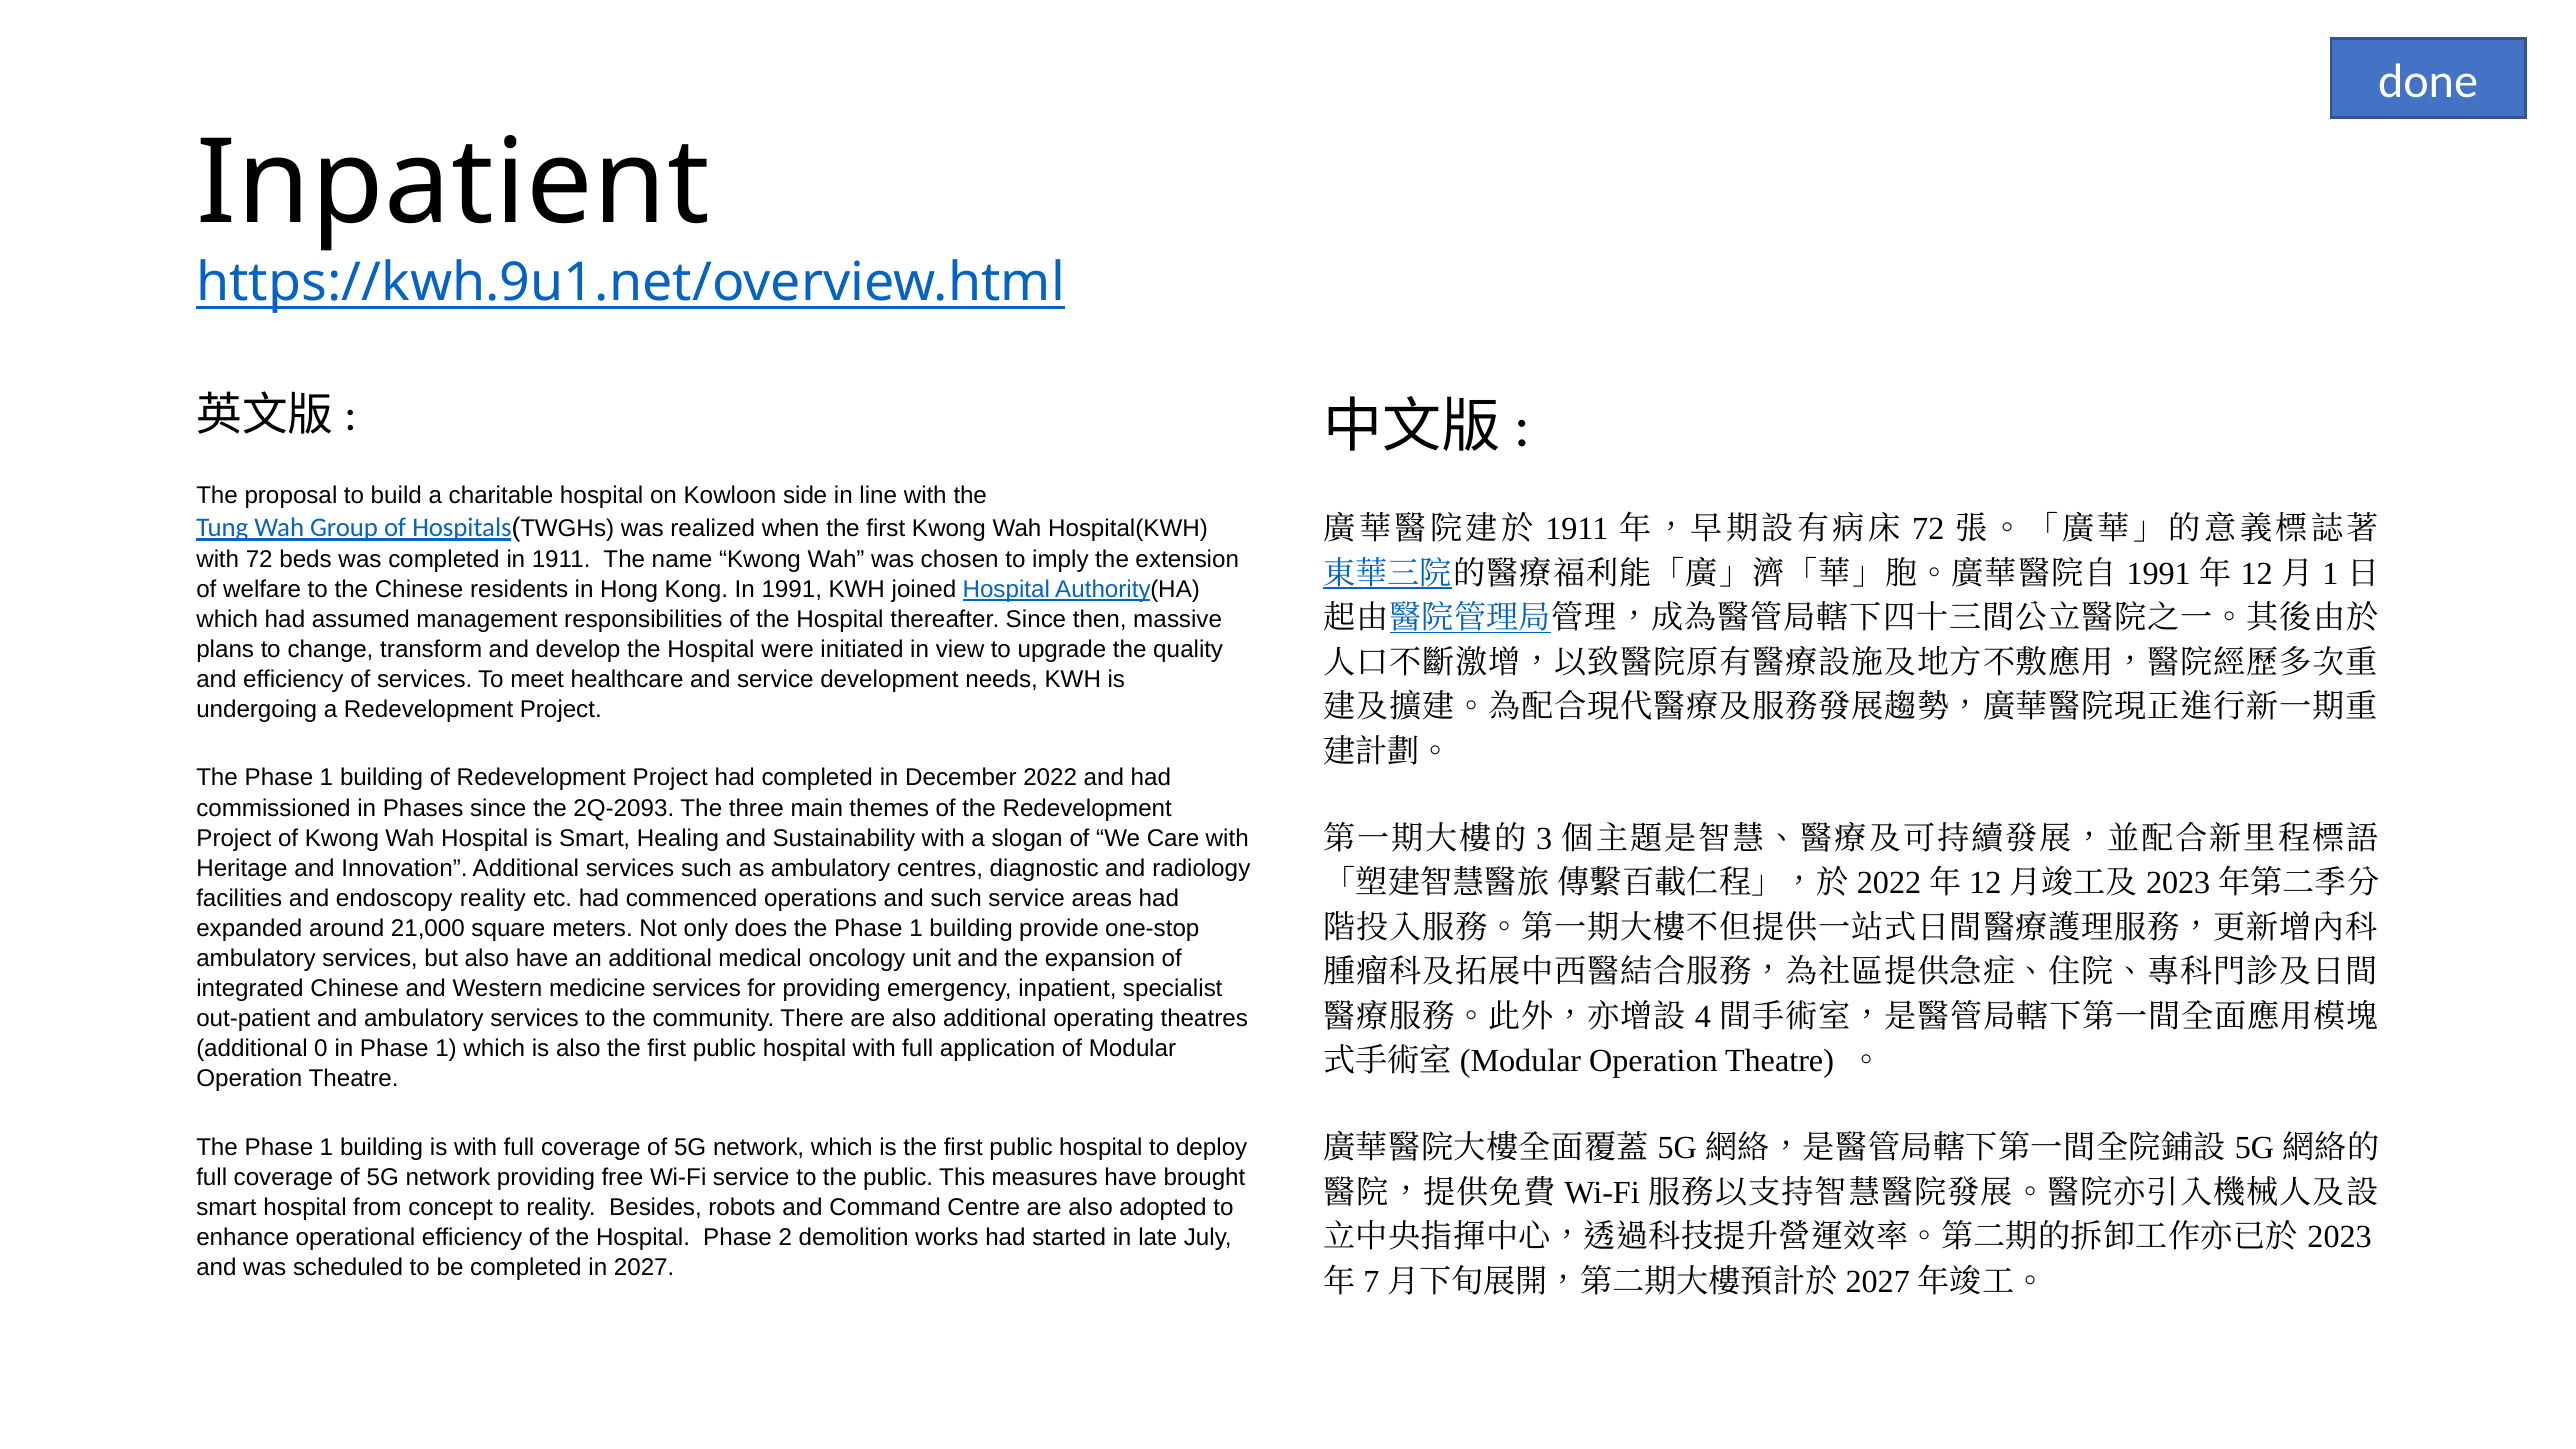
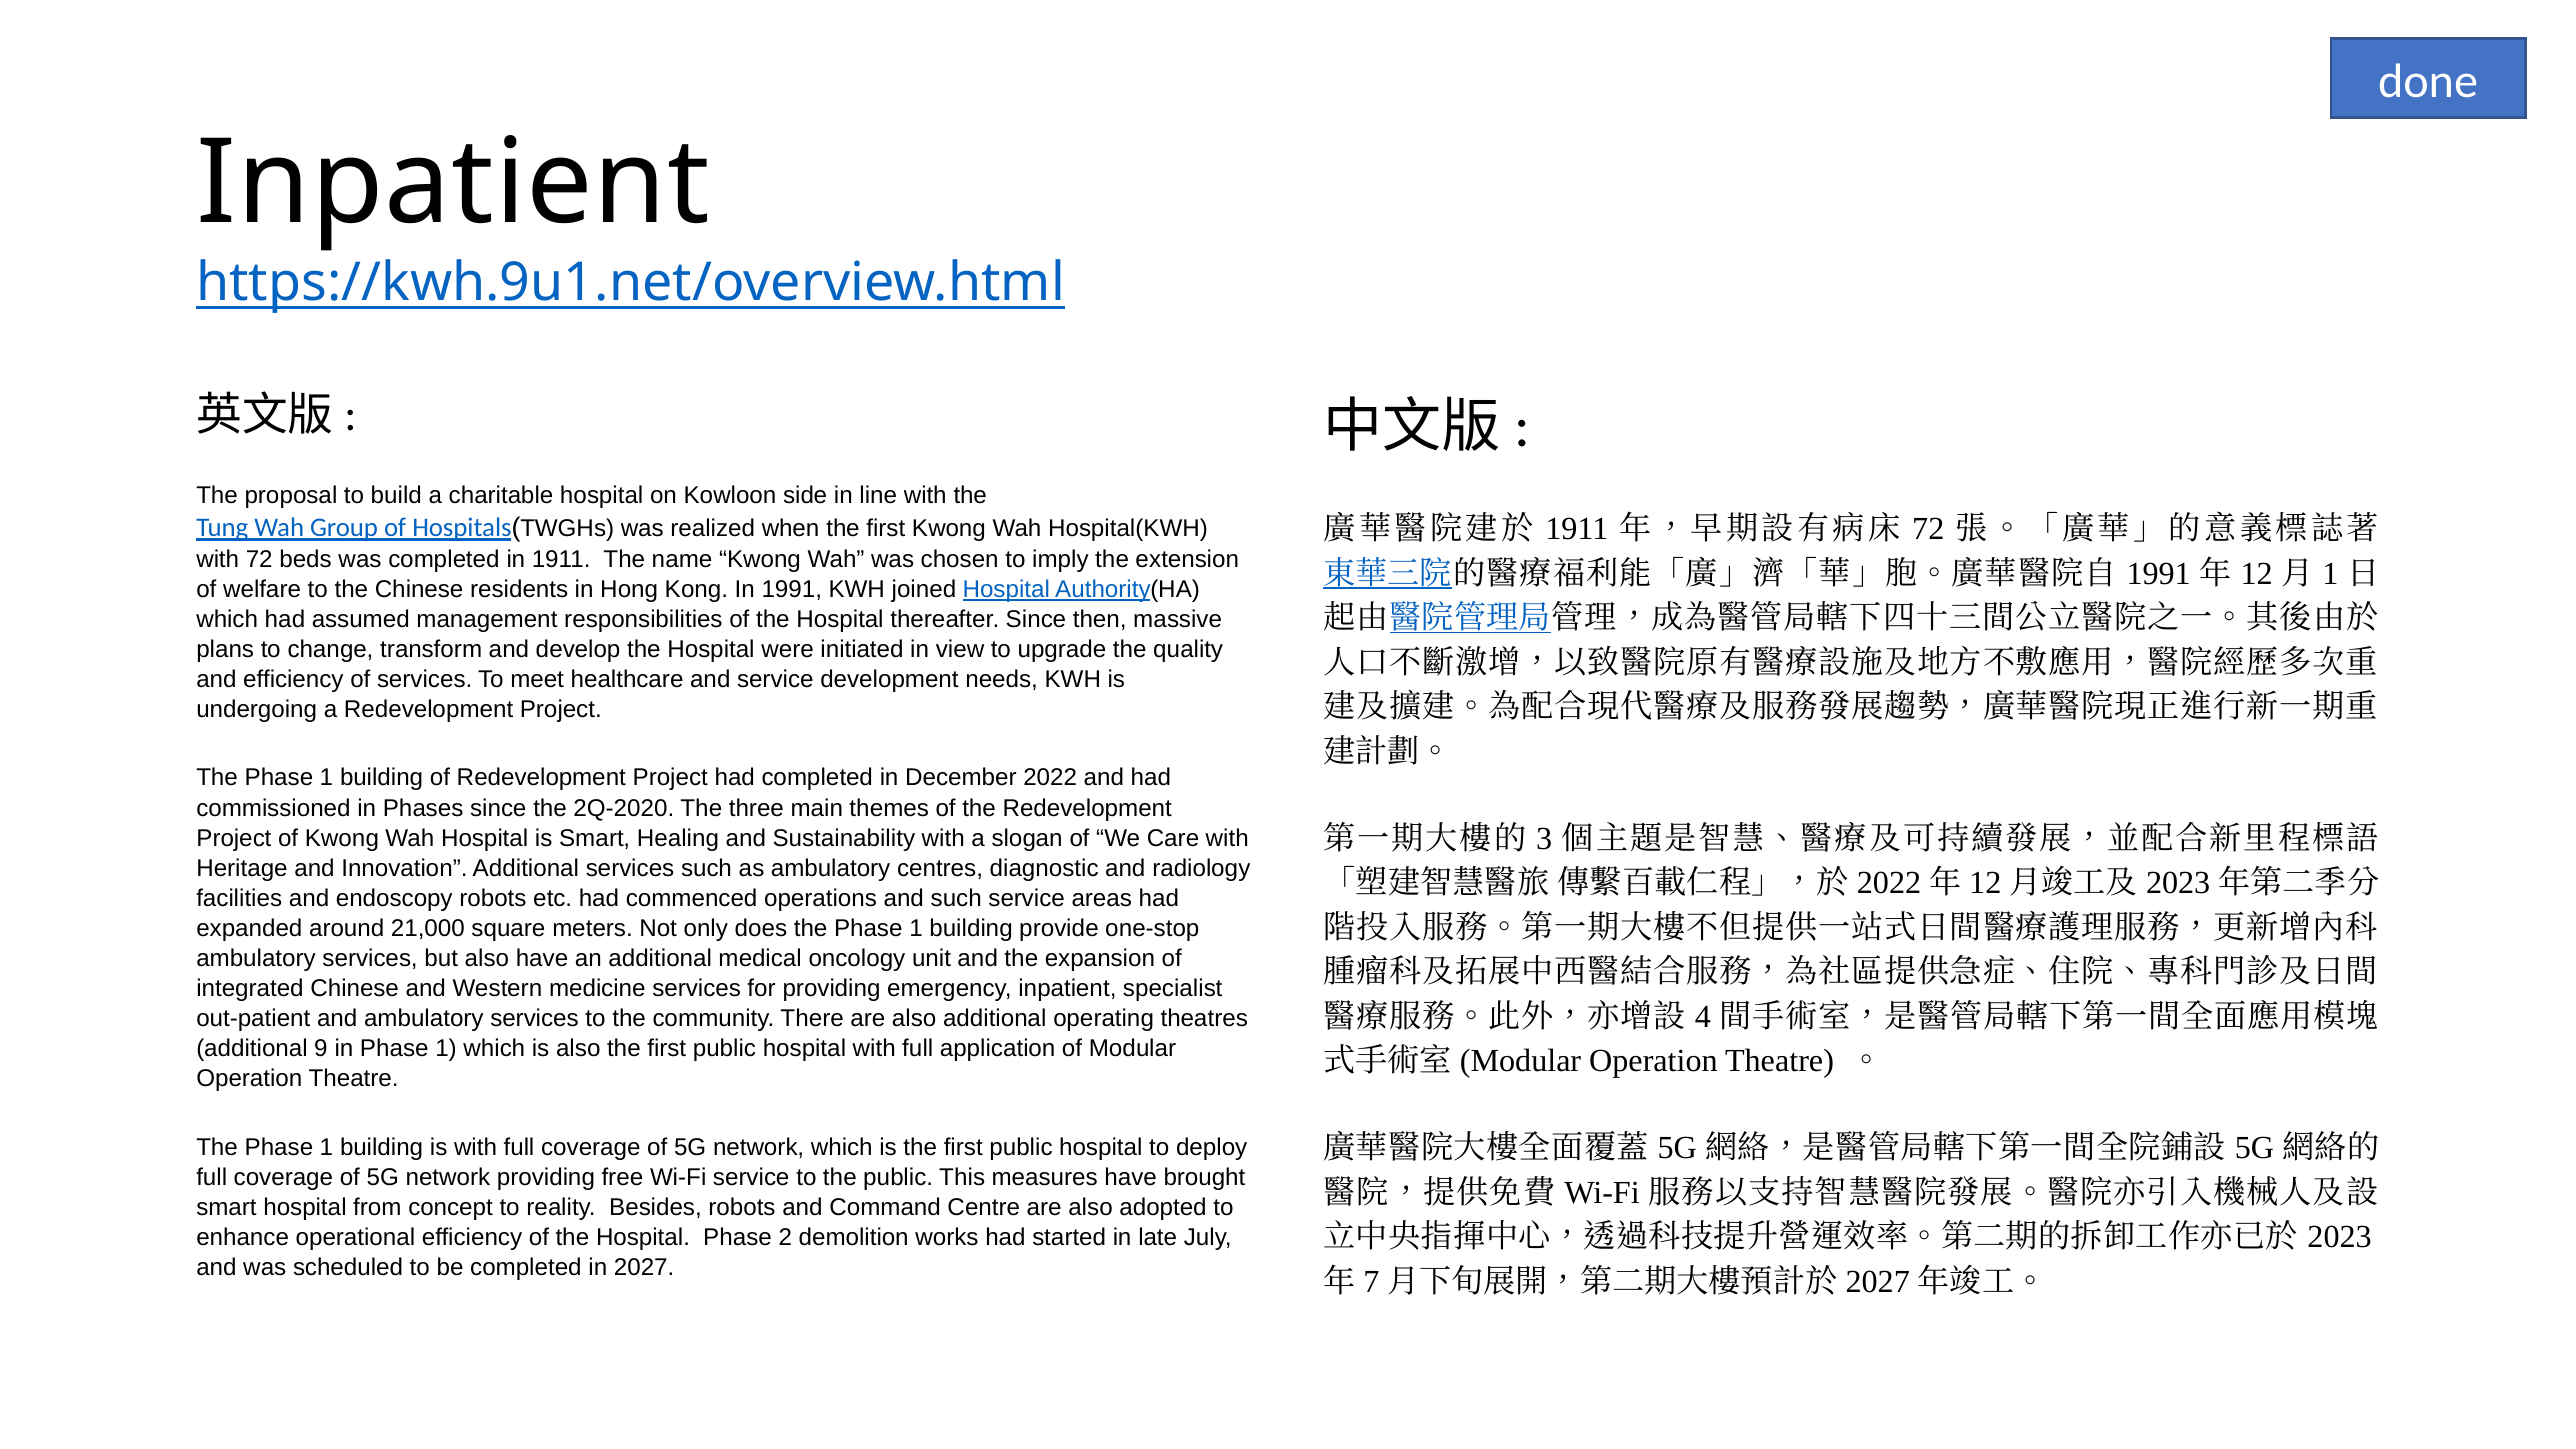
2Q-2093: 2Q-2093 -> 2Q-2020 (624, 808)
endoscopy reality: reality -> robots (493, 898)
0: 0 -> 9 (321, 1048)
